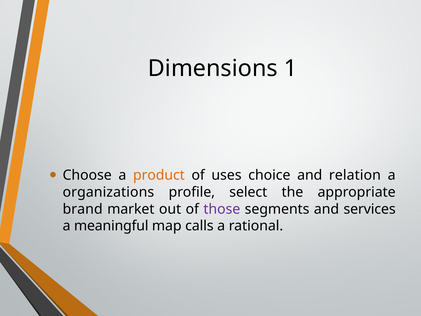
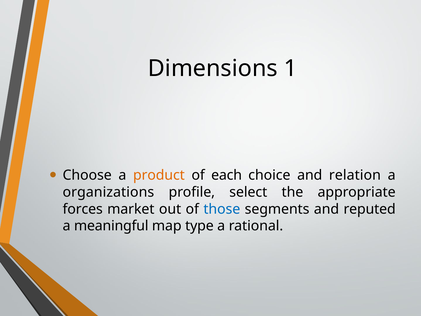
uses: uses -> each (227, 175)
brand: brand -> forces (83, 209)
those colour: purple -> blue (222, 209)
services: services -> reputed (370, 209)
calls: calls -> type (199, 226)
